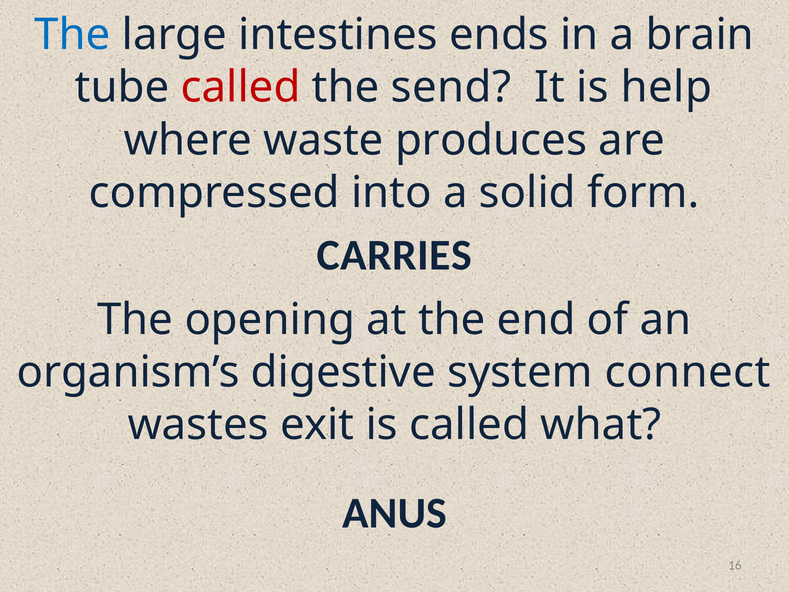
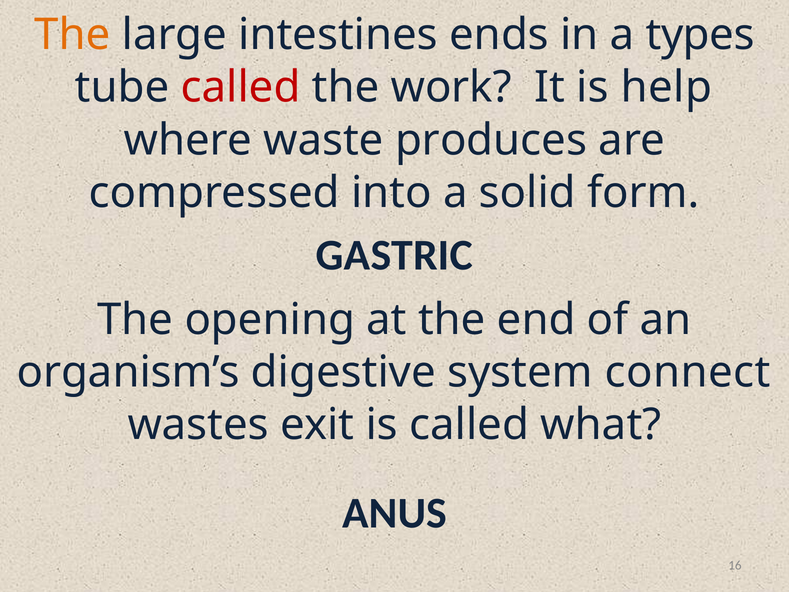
The colour: blue -> orange (72, 35)
brain: brain -> types (700, 35)
send: send -> work (451, 87)
CARRIES: CARRIES -> GASTRIC (394, 255)
